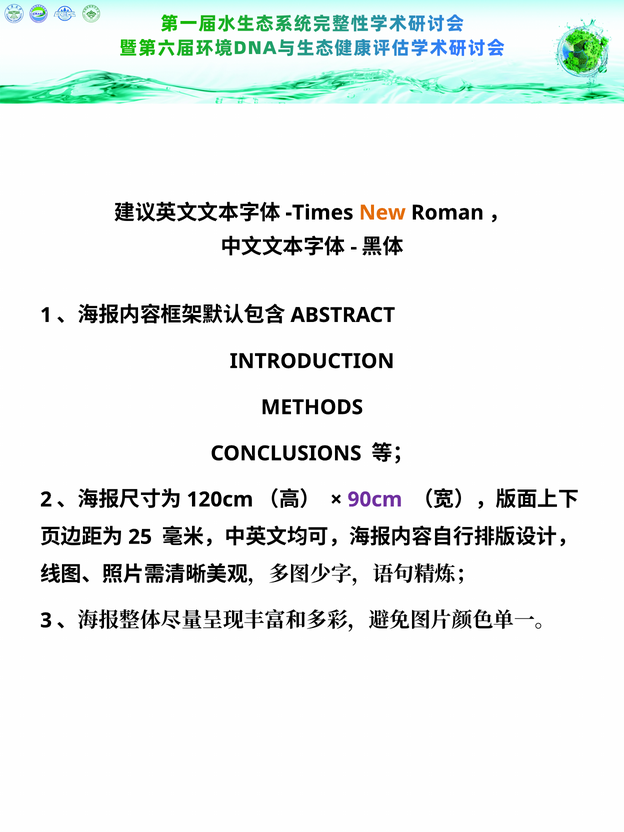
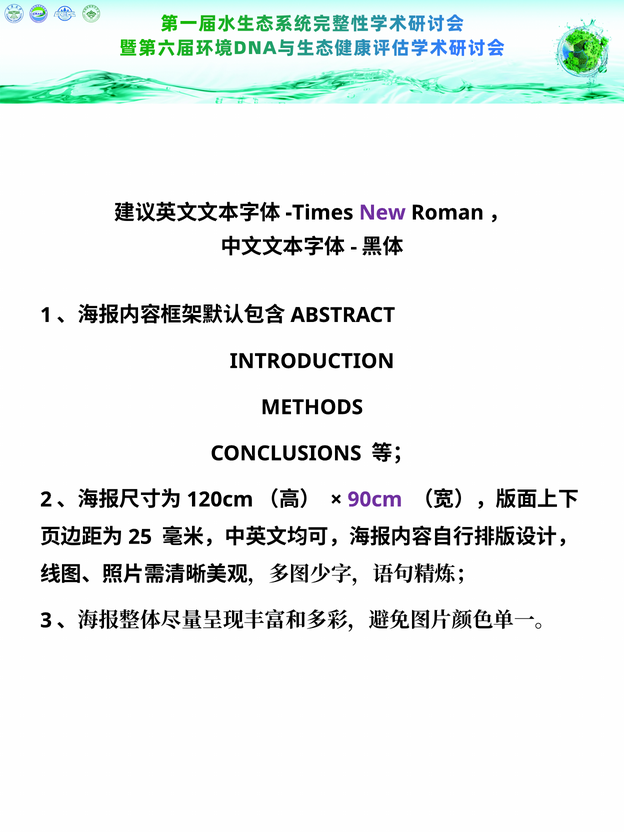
New colour: orange -> purple (382, 213)
